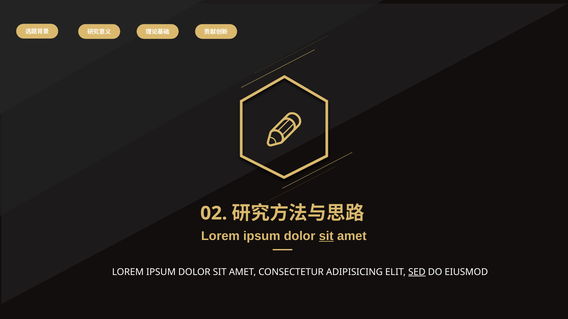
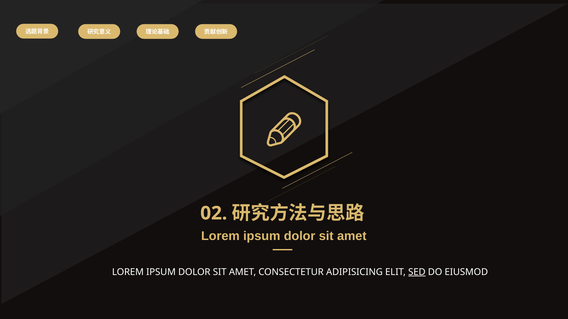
sit underline: present -> none (326, 236)
